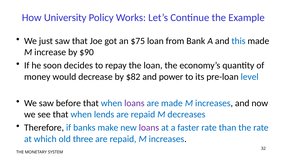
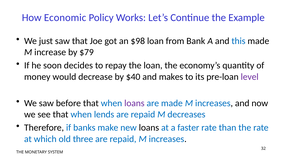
University: University -> Economic (65, 18)
$75: $75 -> $98 (138, 41)
$90: $90 -> $79 (87, 52)
$82: $82 -> $40 (133, 77)
power: power -> makes (171, 77)
level colour: blue -> purple (250, 77)
loans colour: purple -> black (149, 127)
